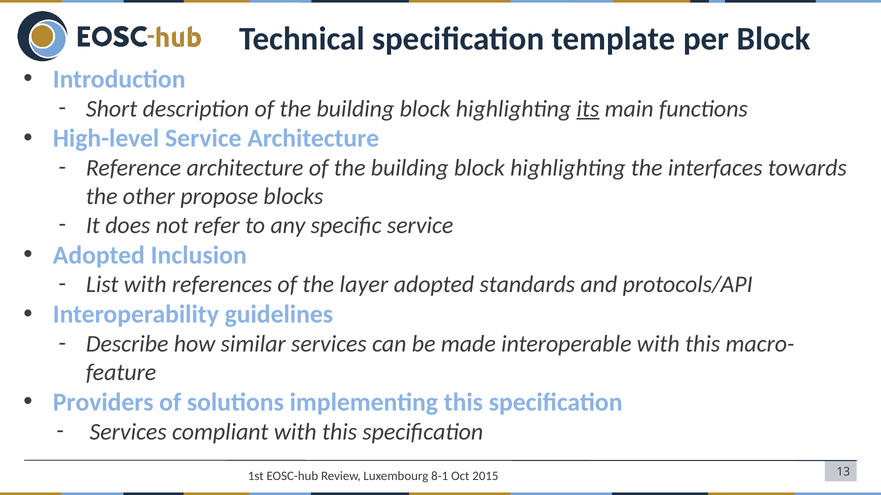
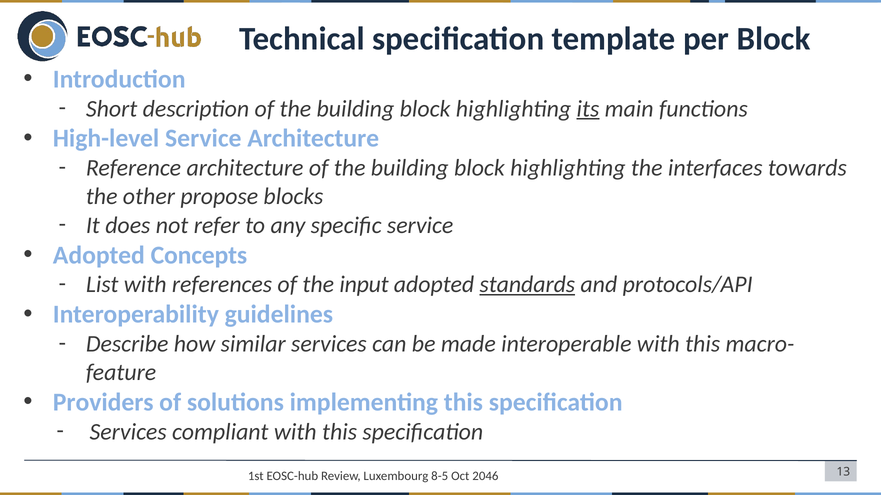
Inclusion: Inclusion -> Concepts (199, 255)
layer: layer -> input (364, 285)
standards underline: none -> present (527, 285)
8-1: 8-1 -> 8-5 (440, 477)
2015: 2015 -> 2046 (485, 477)
